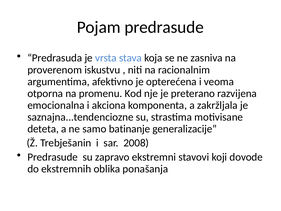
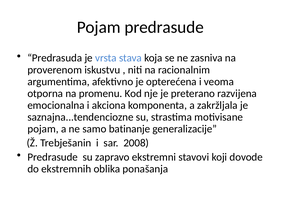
deteta: deteta -> pojam (43, 129)
